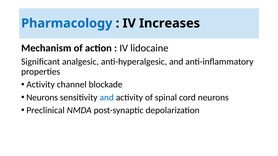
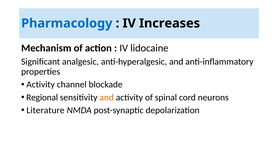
Neurons: Neurons -> Regional (42, 98)
and colour: blue -> orange (107, 98)
Preclinical: Preclinical -> Literature (45, 111)
